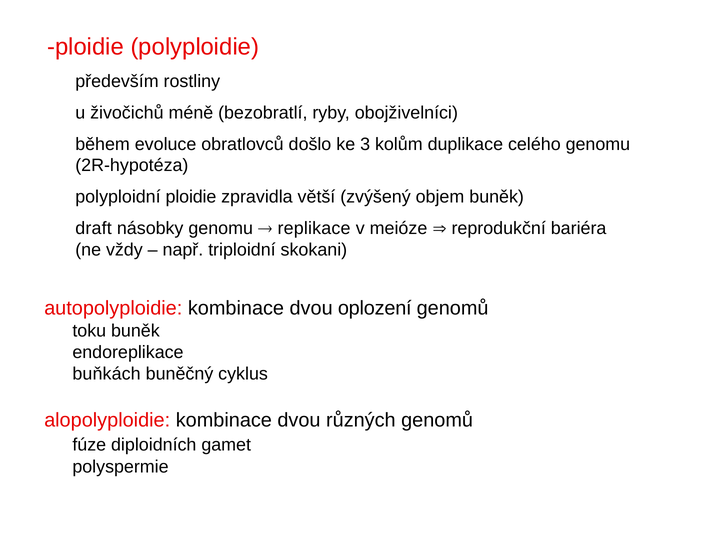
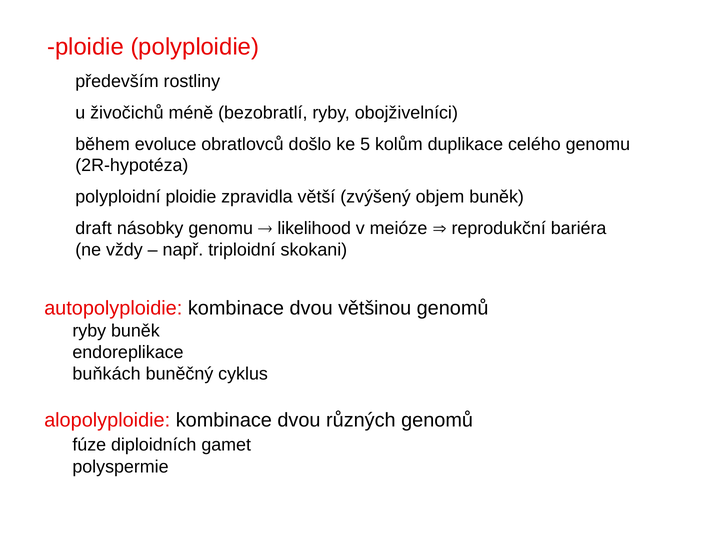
3: 3 -> 5 (365, 144)
replikace: replikace -> likelihood (314, 228)
oplození: oplození -> většinou (375, 308)
toku: toku -> ryby (89, 331)
